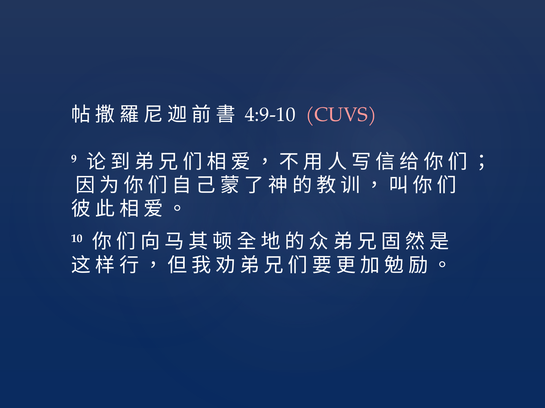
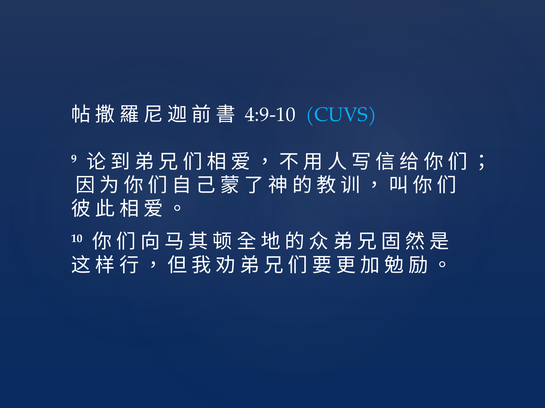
CUVS colour: pink -> light blue (341, 115)
